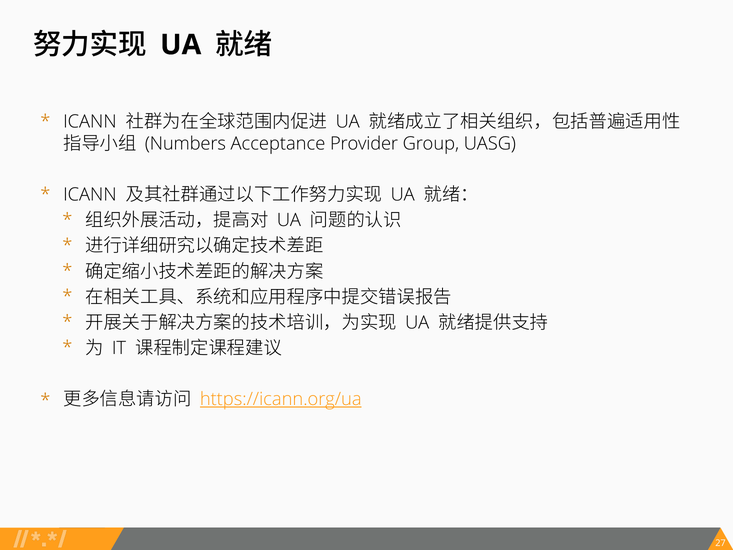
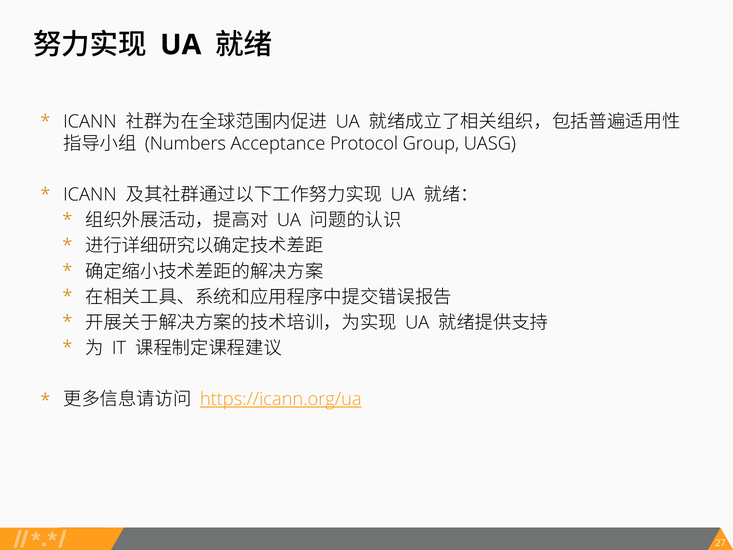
Provider: Provider -> Protocol (364, 144)
